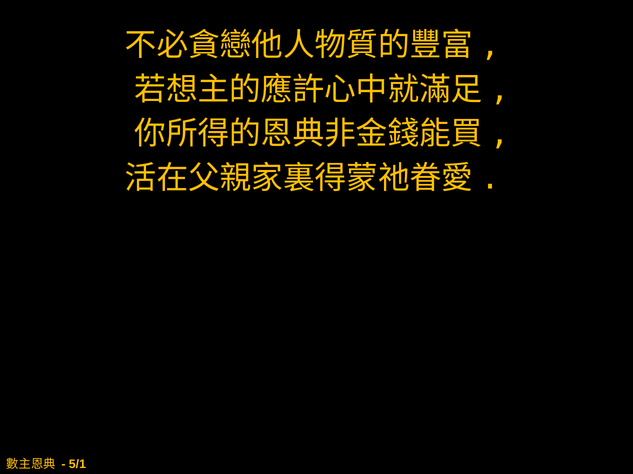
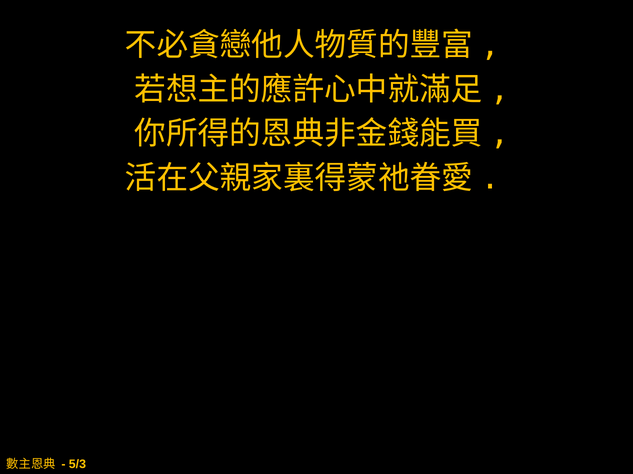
5/1: 5/1 -> 5/3 (77, 465)
